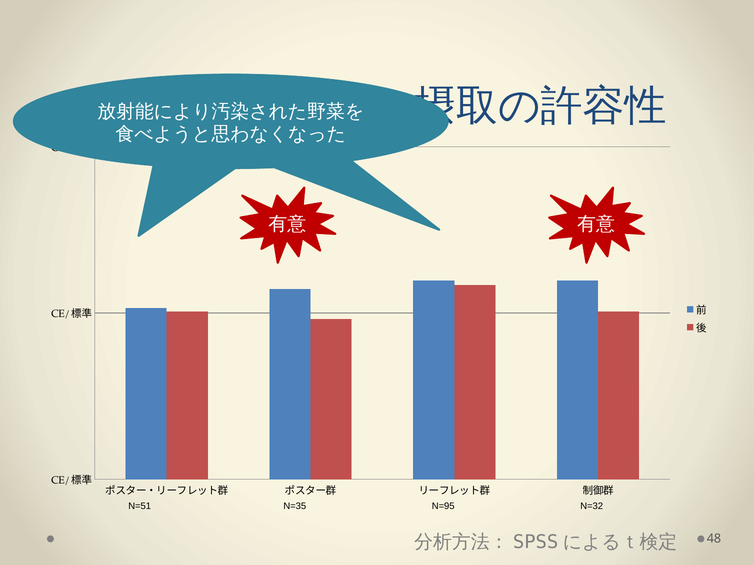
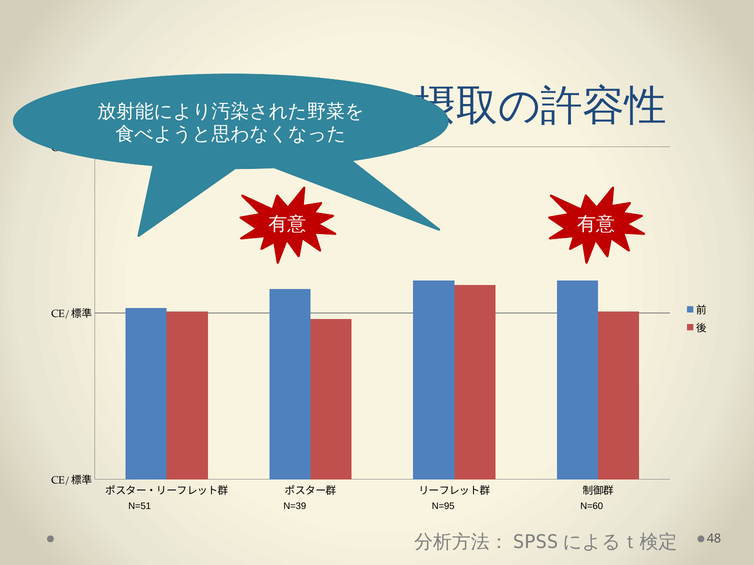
N=35: N=35 -> N=39 (295, 507)
N=32: N=32 -> N=60 (592, 507)
